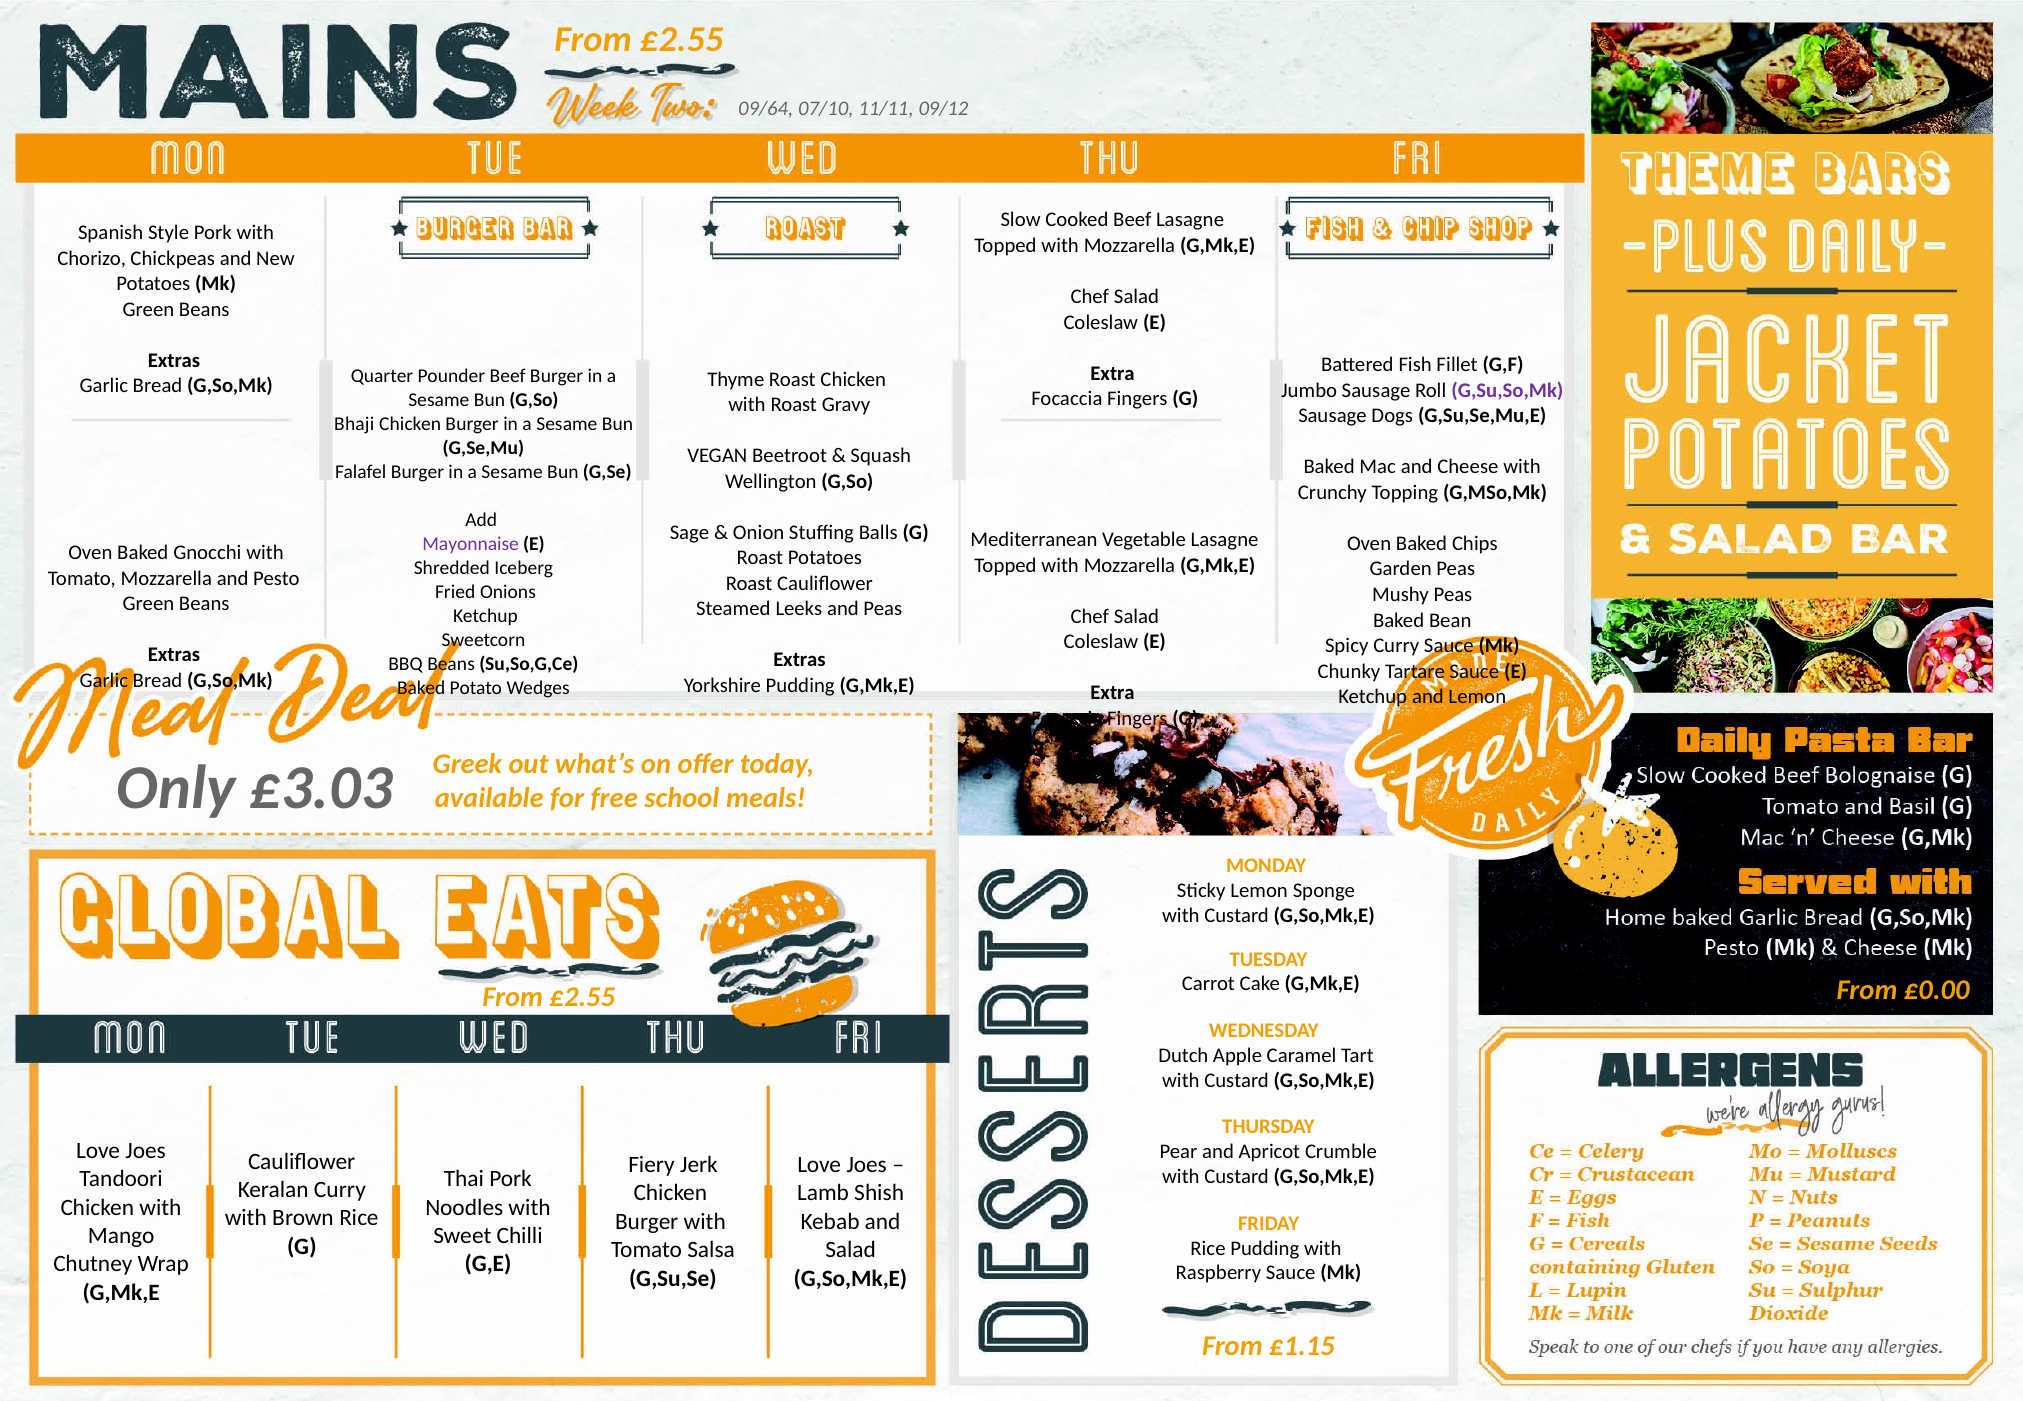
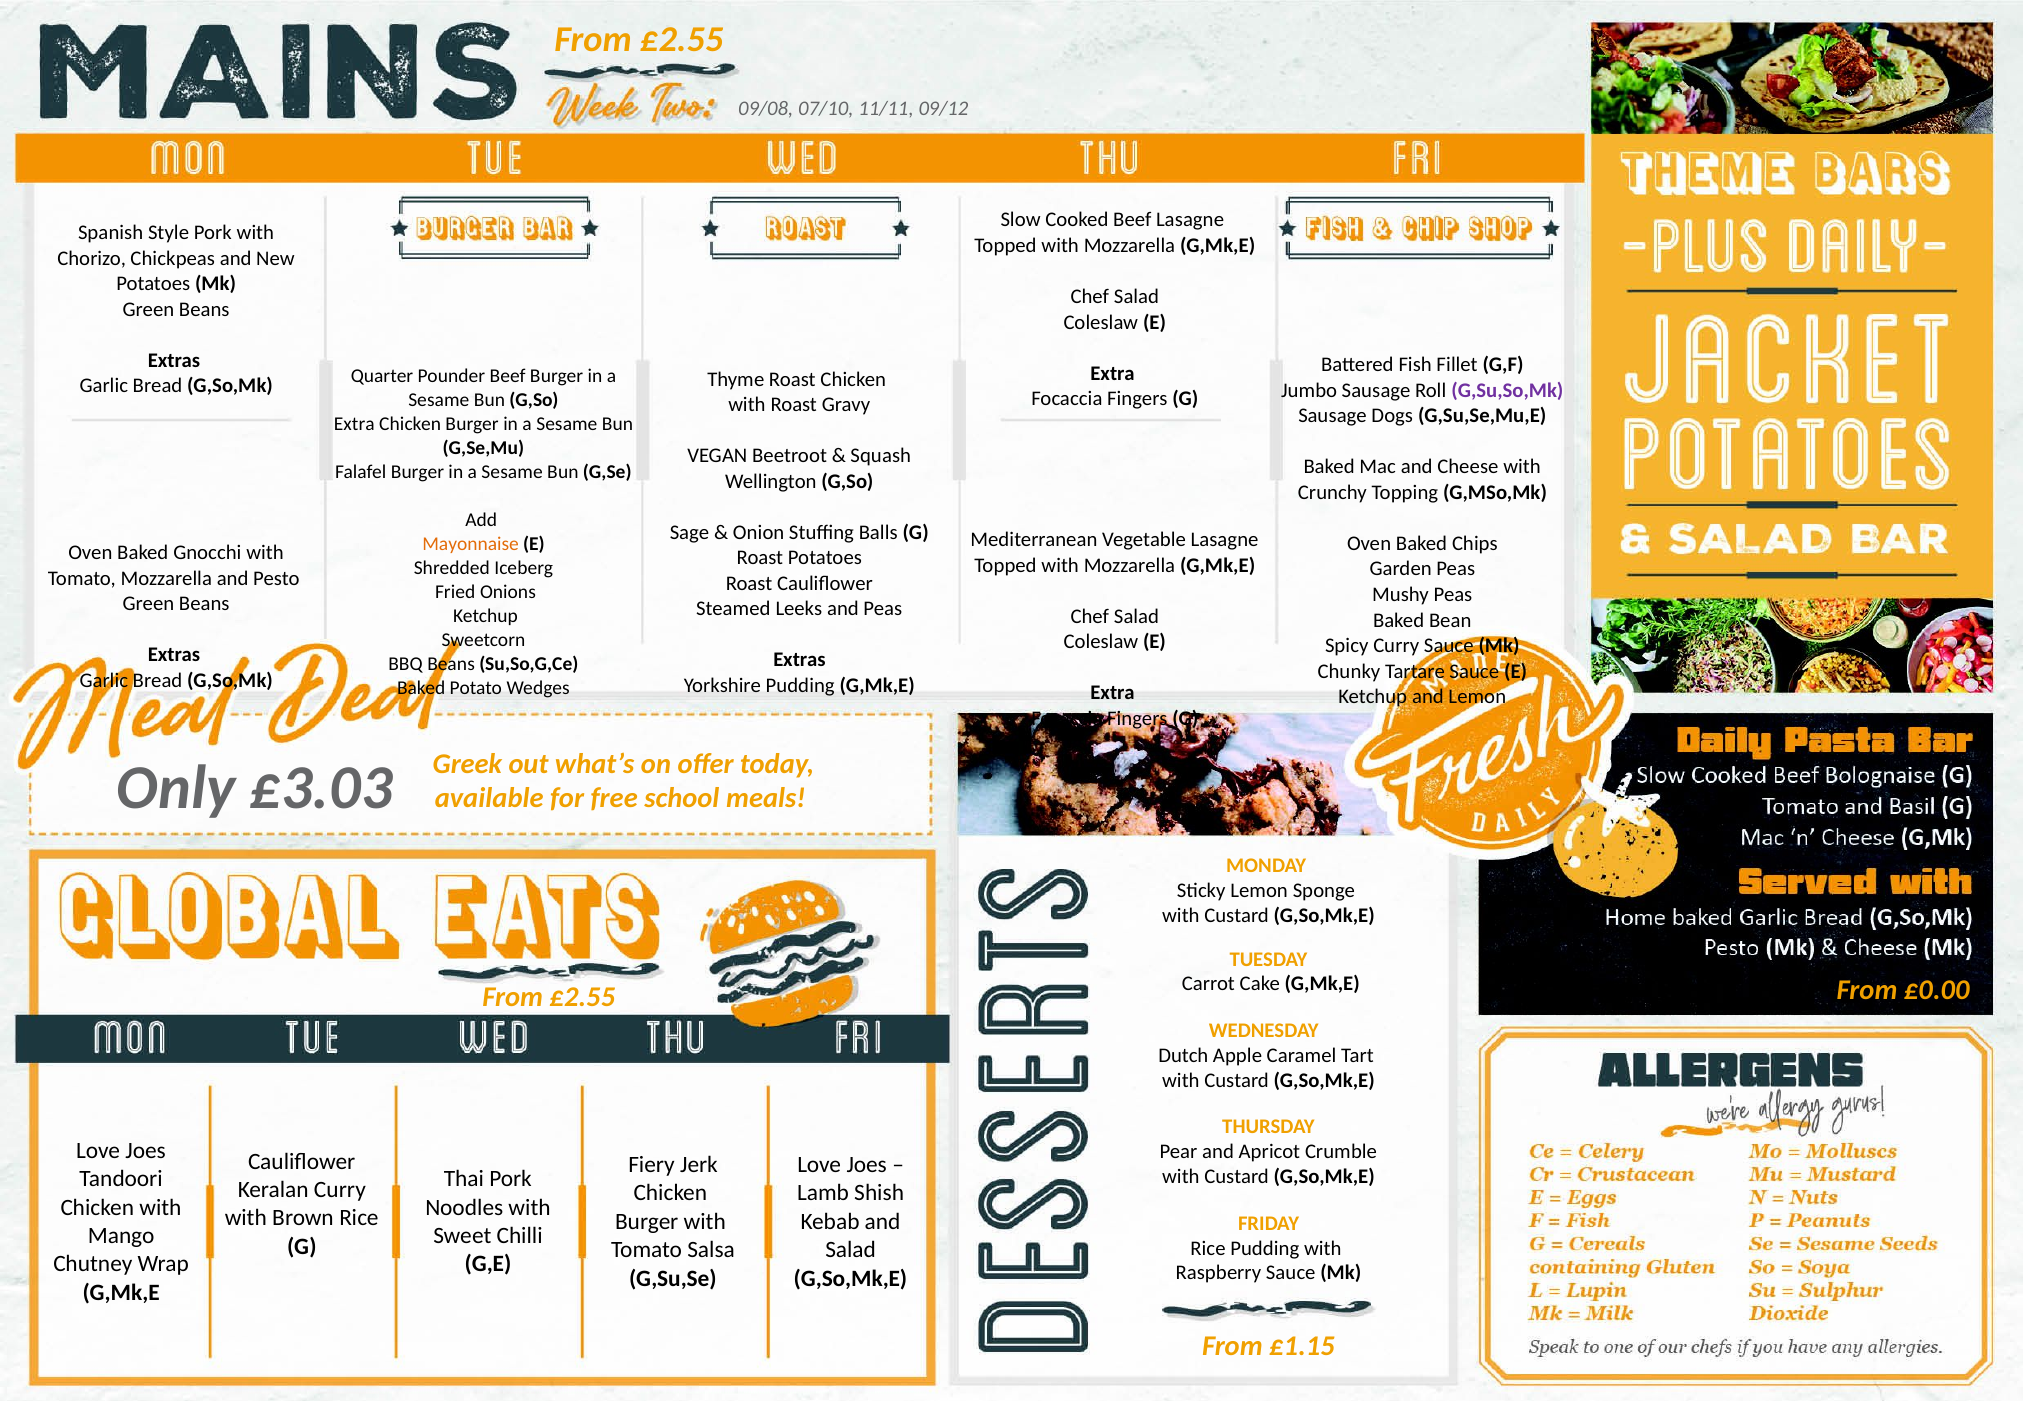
09/64: 09/64 -> 09/08 (766, 109)
Bhaji: Bhaji -> Extra (354, 424)
Mayonnaise colour: purple -> orange (471, 544)
